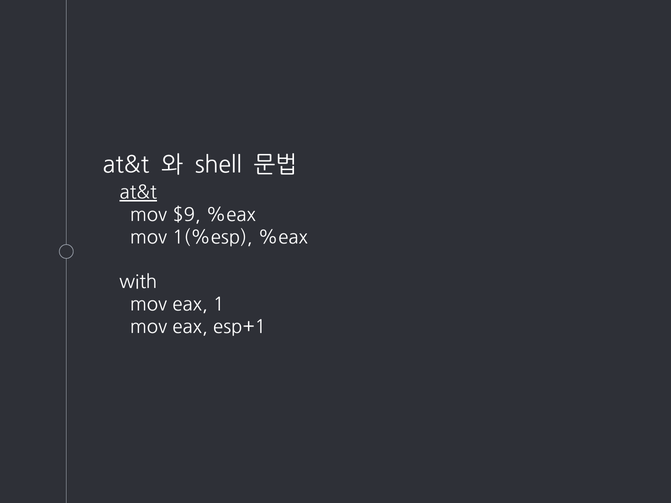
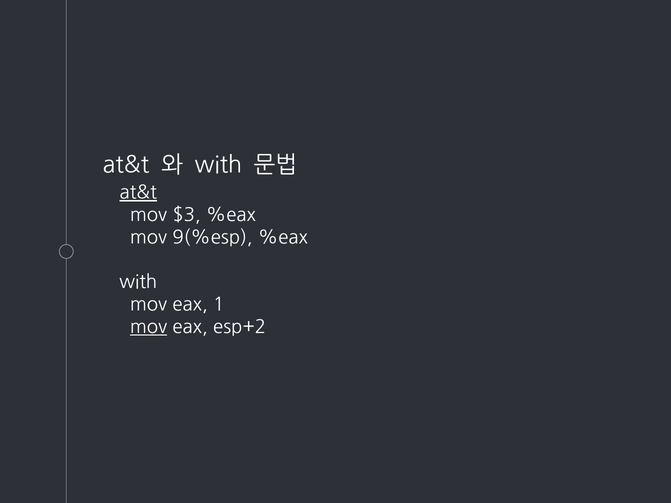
shell: shell -> with (218, 165)
$9: $9 -> $3 (187, 215)
1(%esp: 1(%esp -> 9(%esp (213, 238)
mov underline: none -> present (149, 327)
esp+1: esp+1 -> esp+2 (240, 327)
